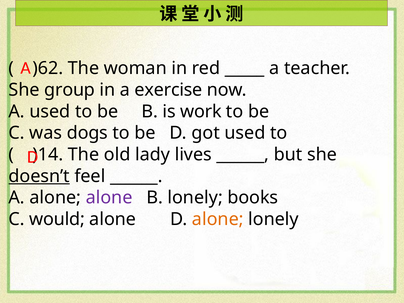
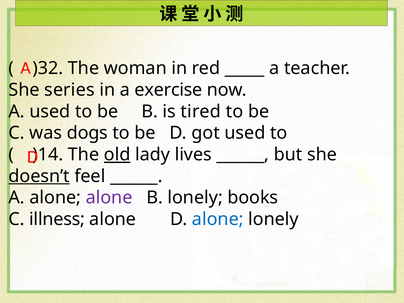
)62: )62 -> )32 (48, 68)
group: group -> series (69, 90)
work: work -> tired (201, 111)
old underline: none -> present (117, 155)
would: would -> illness (57, 219)
alone colour: orange -> blue (218, 219)
